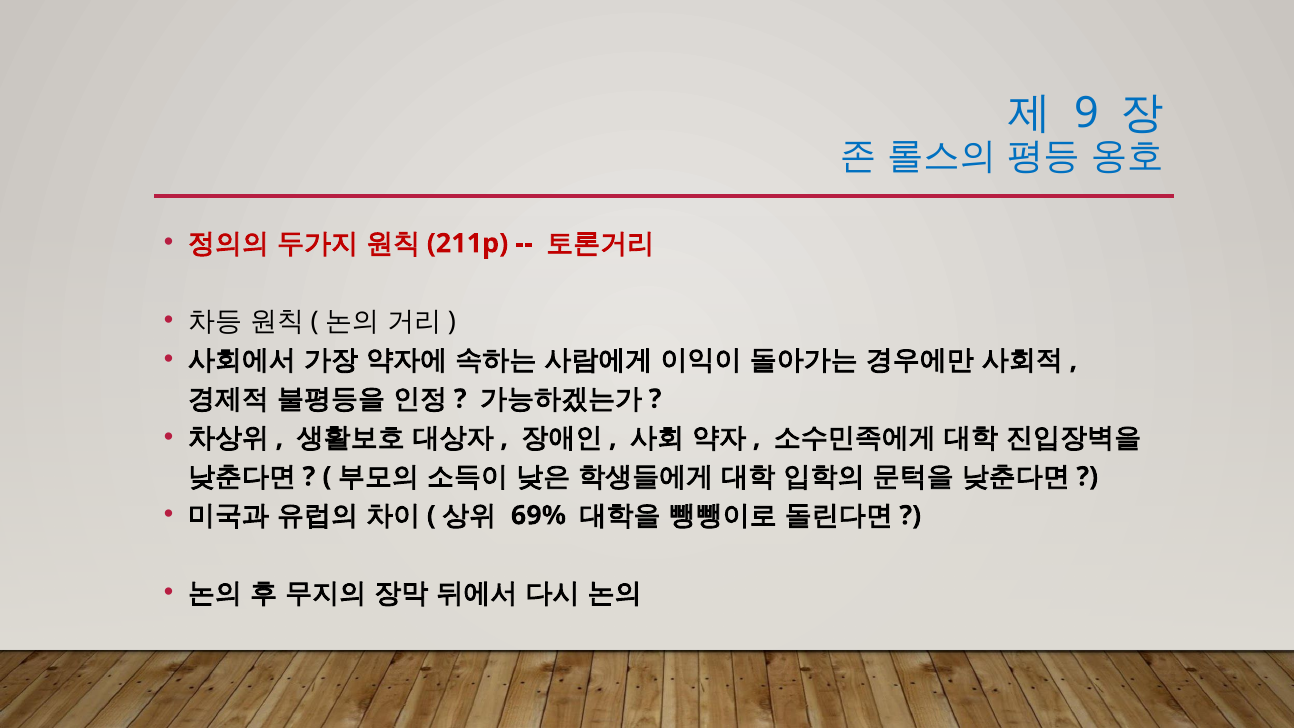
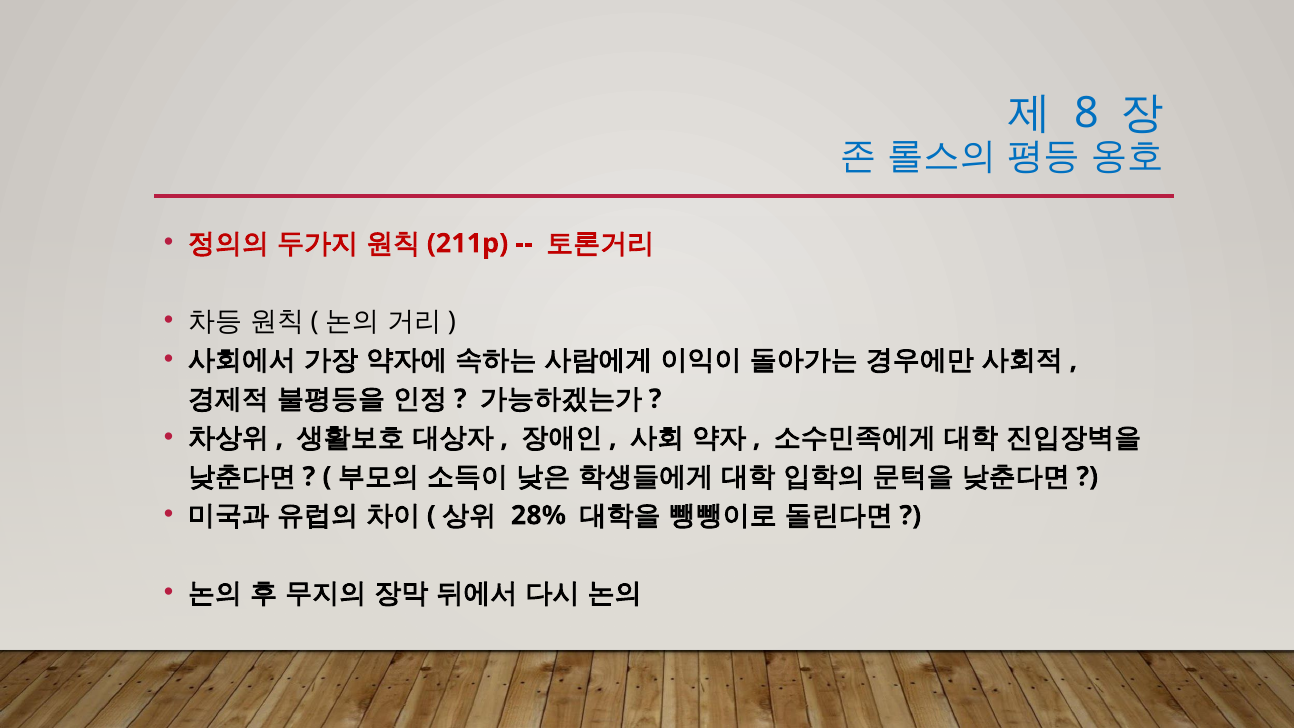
9: 9 -> 8 (1086, 113)
69%: 69% -> 28% (538, 515)
